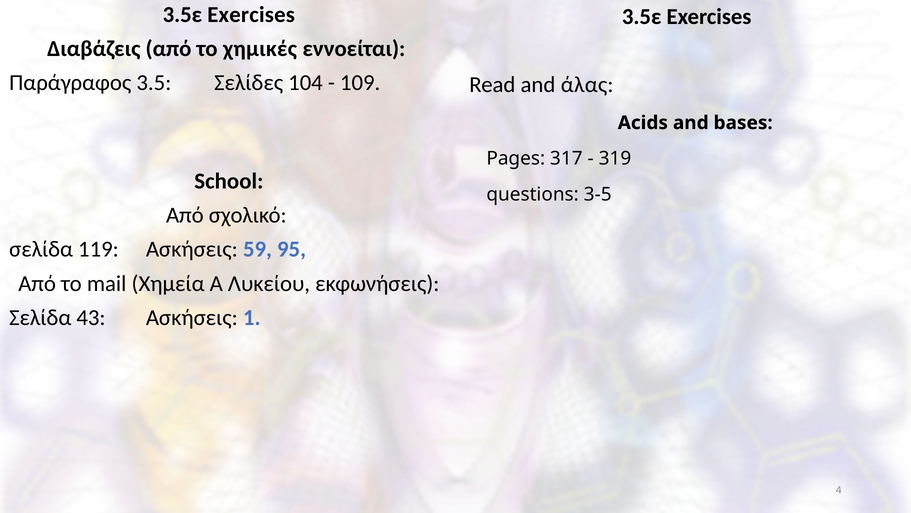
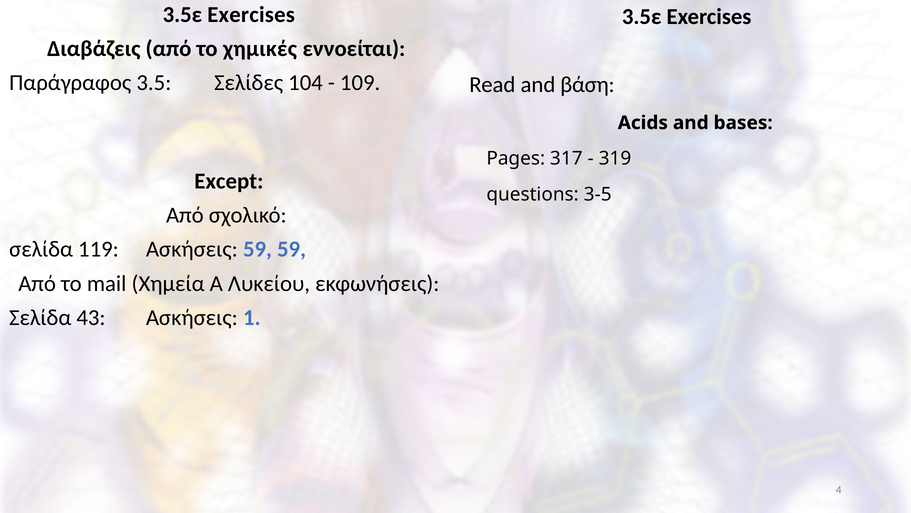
άλας: άλας -> βάση (587, 85)
School: School -> Except (229, 181)
59 95: 95 -> 59 (292, 249)
